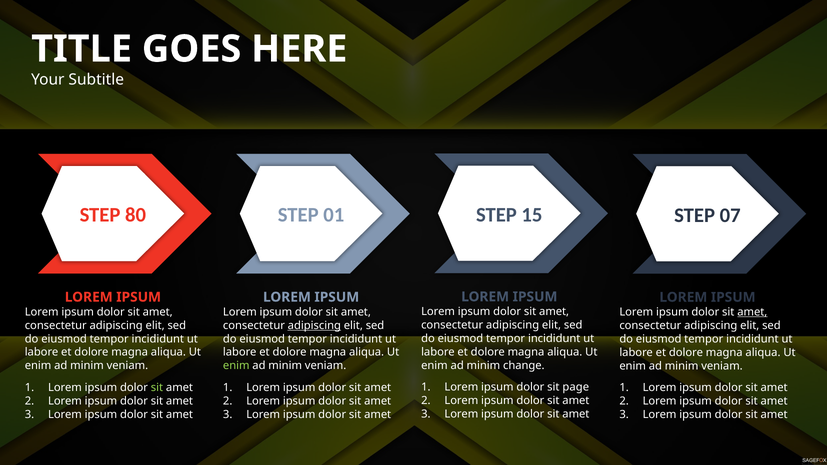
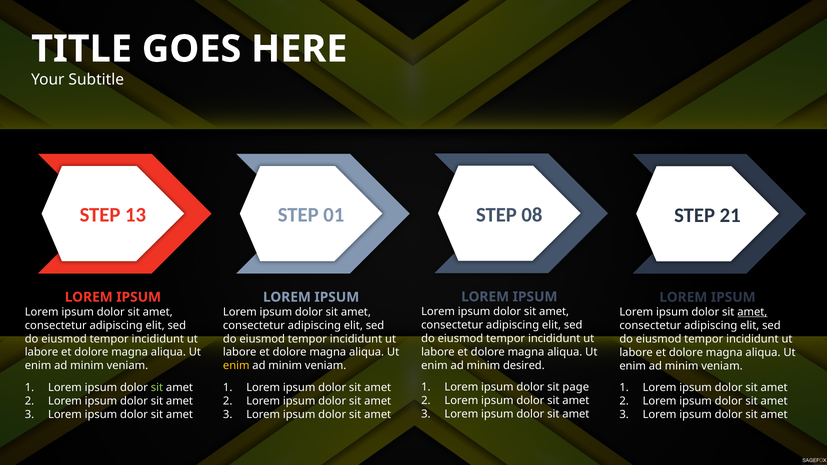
15: 15 -> 08 (532, 215)
80: 80 -> 13 (136, 215)
07: 07 -> 21 (730, 215)
adipiscing underline: present -> none (314, 325)
change: change -> desired (524, 366)
enim colour: light green -> yellow (236, 366)
